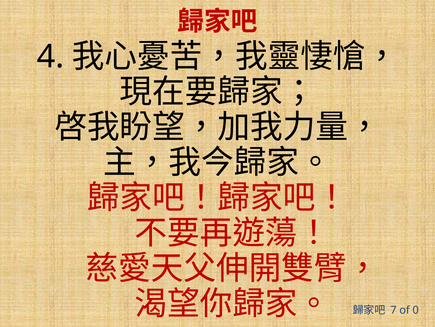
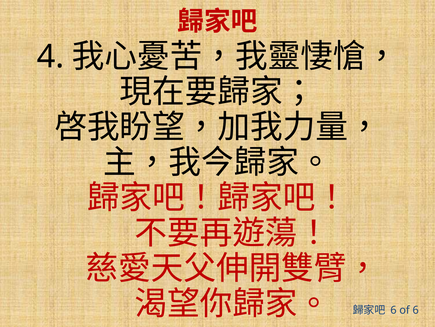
7: 7 -> 6 (393, 310)
of 0: 0 -> 6 (416, 310)
